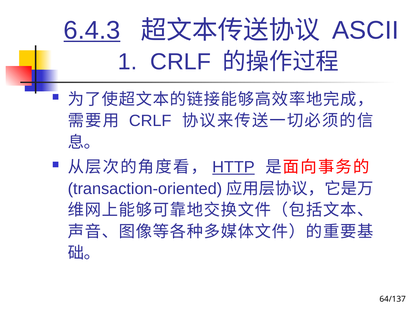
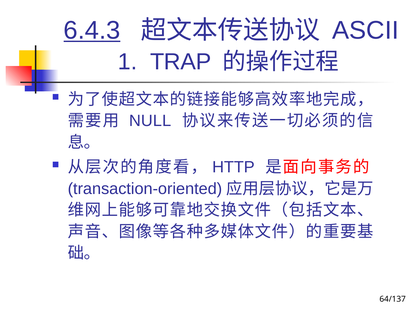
1 CRLF: CRLF -> TRAP (181, 62)
CRLF: CRLF -> NULL (150, 121)
HTTP underline: present -> none (233, 167)
